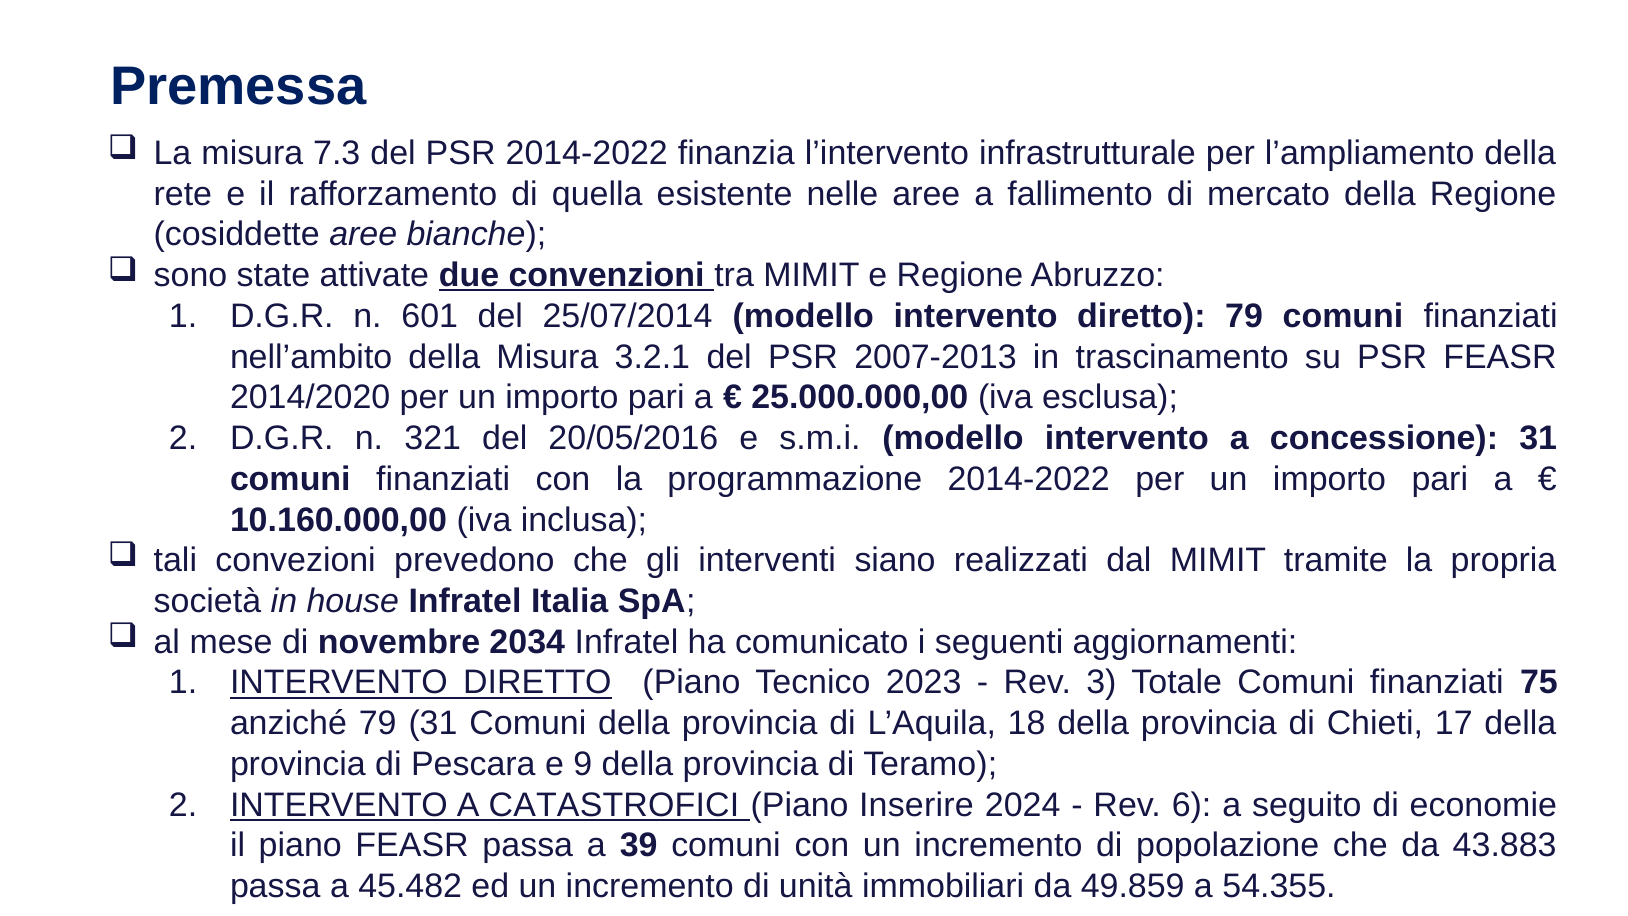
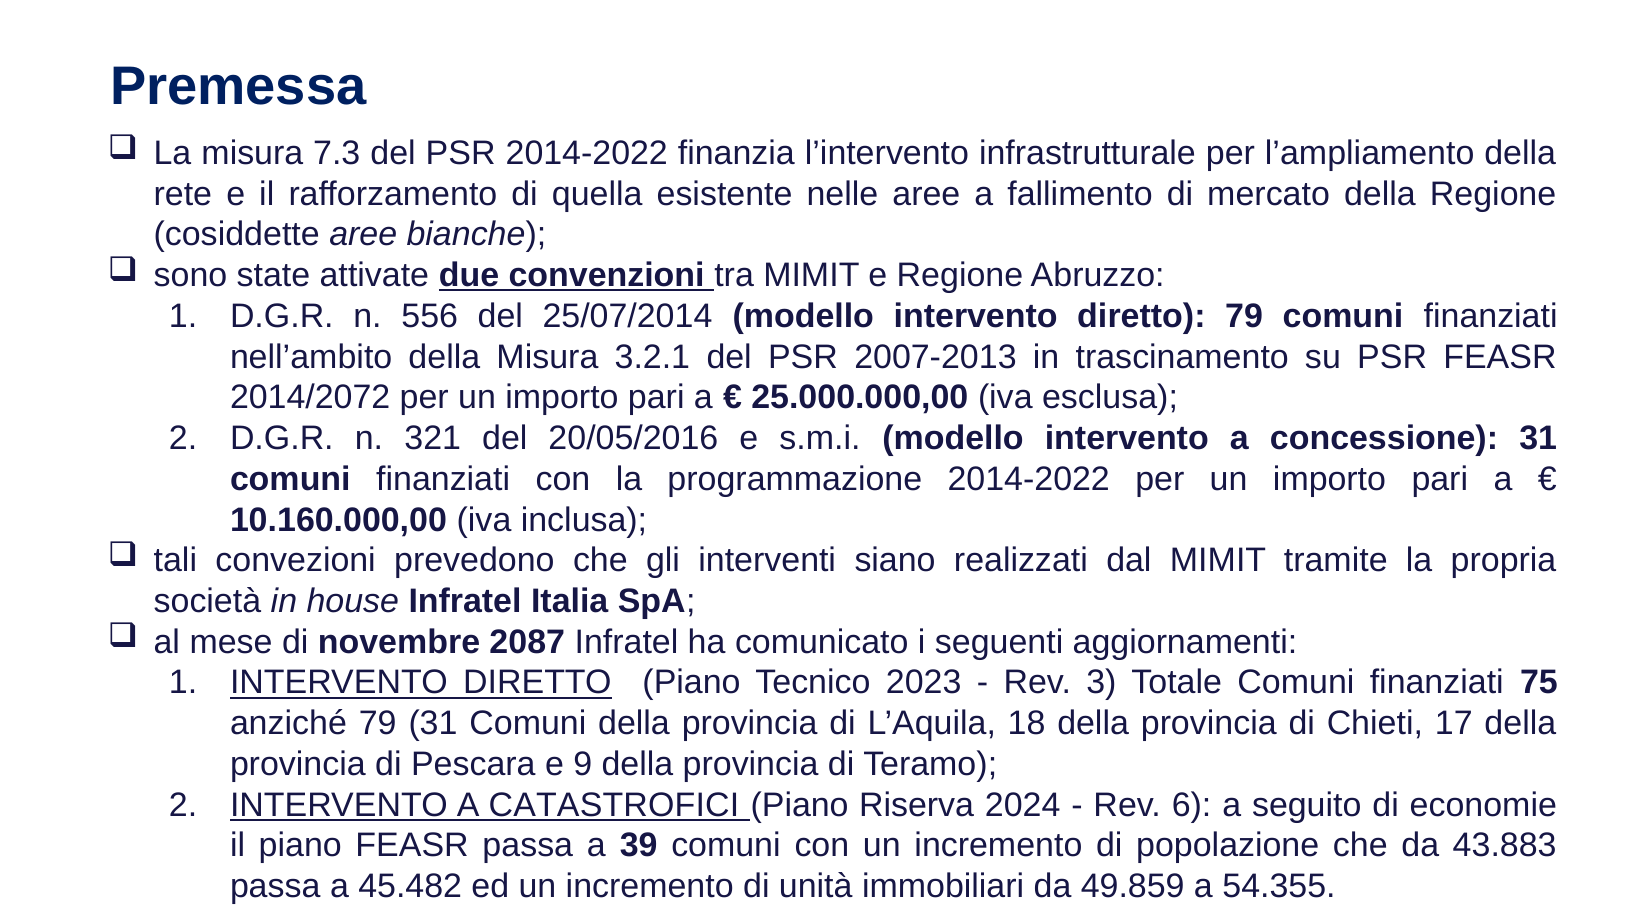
601: 601 -> 556 (430, 316)
2014/2020: 2014/2020 -> 2014/2072 (310, 398)
2034: 2034 -> 2087 (527, 642)
Inserire: Inserire -> Riserva (917, 805)
